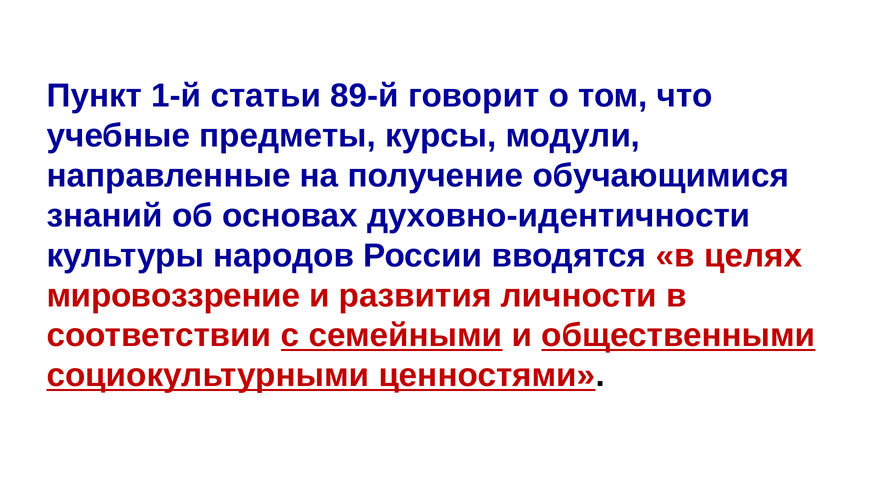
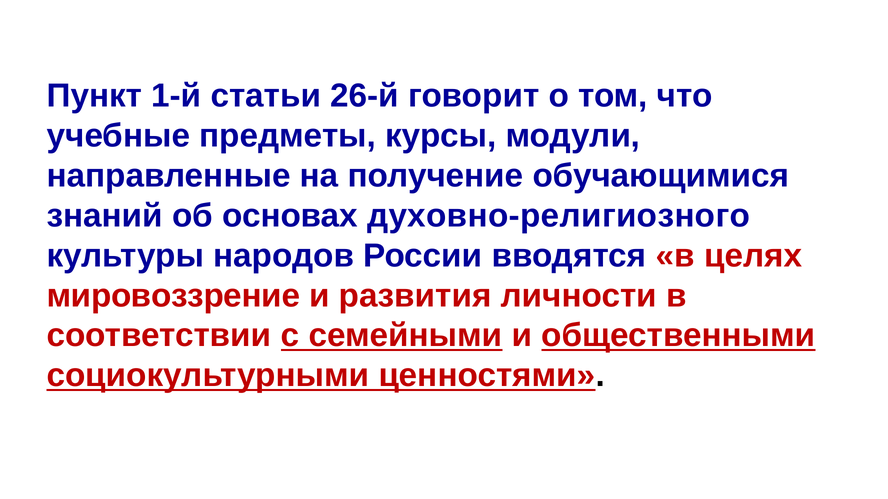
89-й: 89-й -> 26-й (365, 96)
духовно-идентичности: духовно-идентичности -> духовно-религиозного (559, 216)
